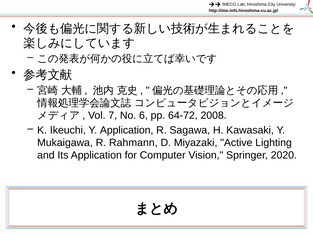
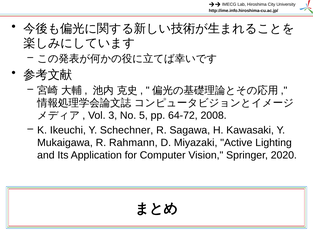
7: 7 -> 3 (113, 115)
6: 6 -> 5 (143, 115)
Y Application: Application -> Schechner (127, 130)
